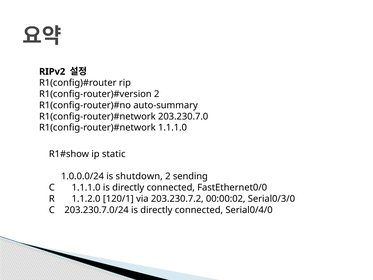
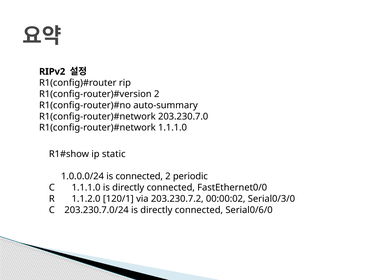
is shutdown: shutdown -> connected (139, 176)
sending: sending -> periodic (190, 176)
Serial0/4/0: Serial0/4/0 -> Serial0/6/0 (249, 210)
